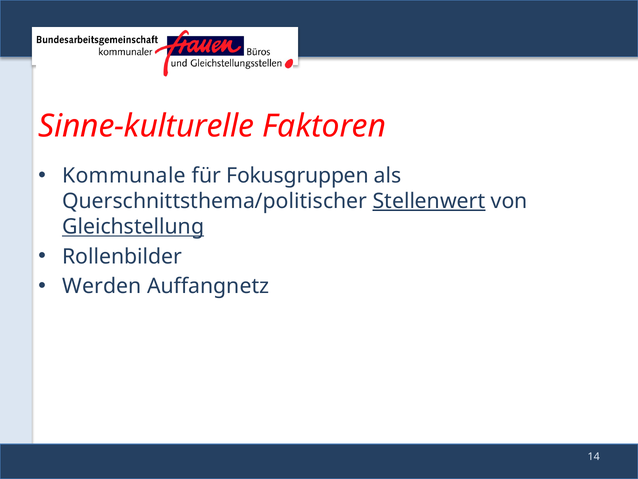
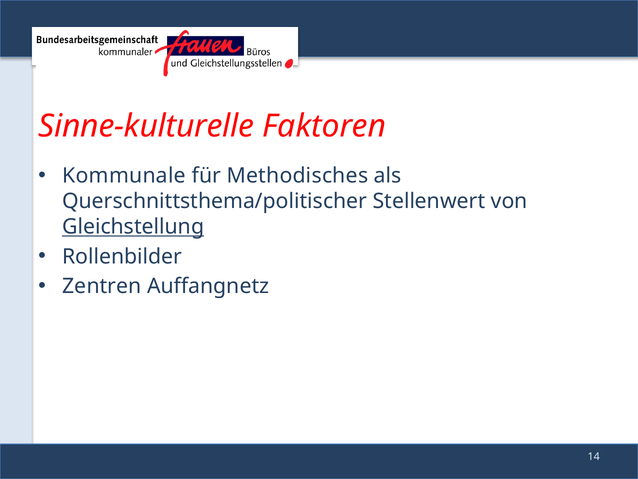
Fokusgruppen: Fokusgruppen -> Methodisches (297, 175)
Stellenwert underline: present -> none (429, 201)
Werden: Werden -> Zentren (102, 286)
